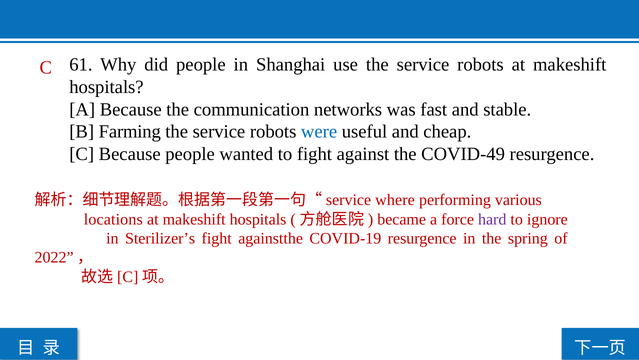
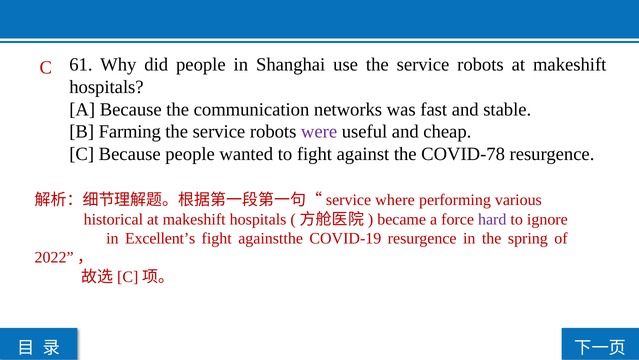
were colour: blue -> purple (319, 132)
COVID-49: COVID-49 -> COVID-78 (463, 154)
locations: locations -> historical (113, 219)
Sterilizer’s: Sterilizer’s -> Excellent’s (160, 238)
